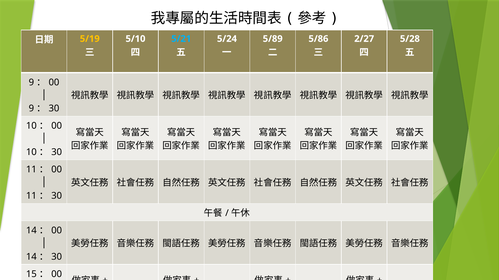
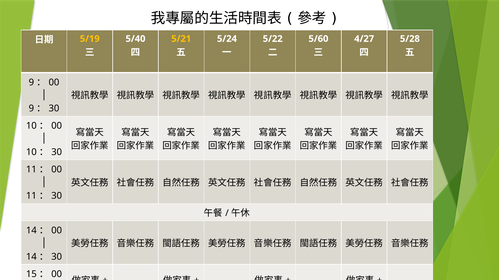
5/10: 5/10 -> 5/40 (135, 39)
5/21 colour: light blue -> yellow (181, 39)
5/89: 5/89 -> 5/22 (273, 39)
5/86: 5/86 -> 5/60 (318, 39)
2/27: 2/27 -> 4/27 (364, 39)
